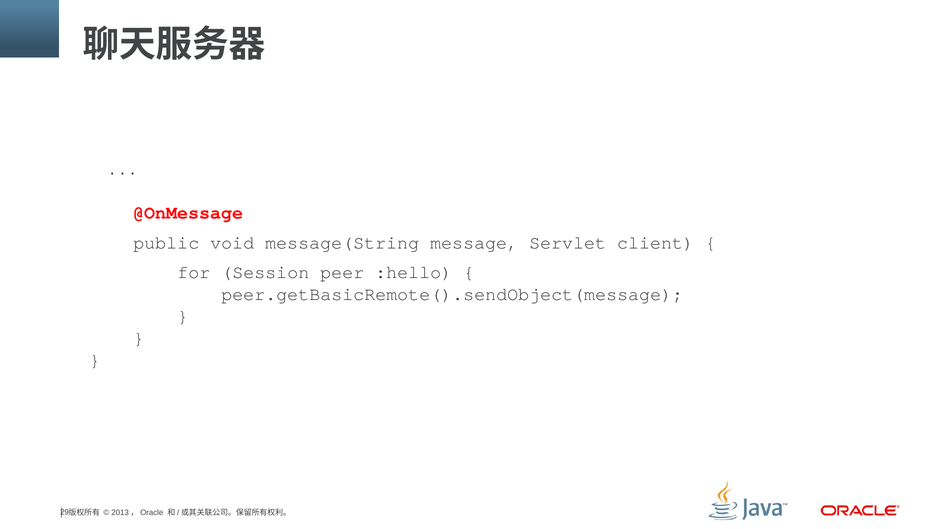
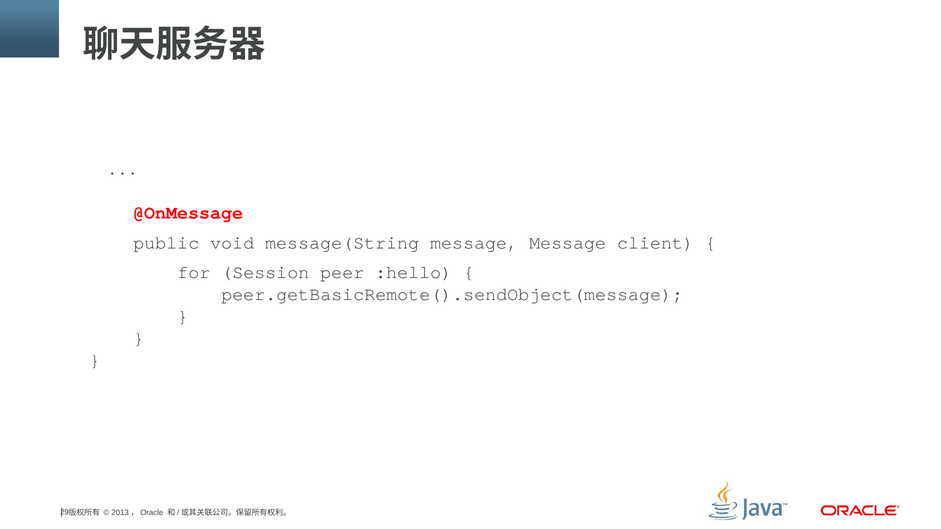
message Servlet: Servlet -> Message (568, 243)
